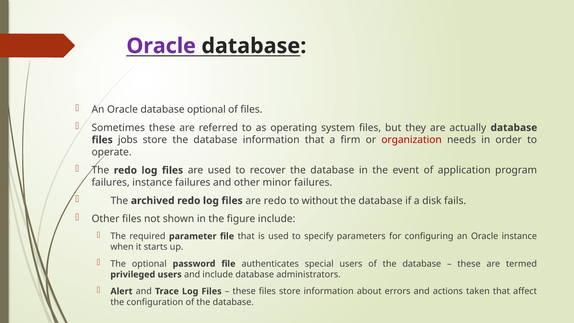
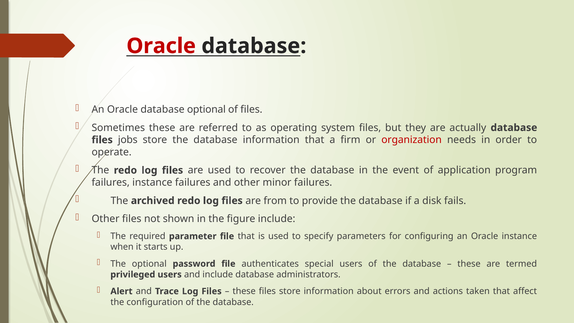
Oracle colour: purple -> red (161, 46)
are redo: redo -> from (275, 201)
without: without -> provide (320, 201)
